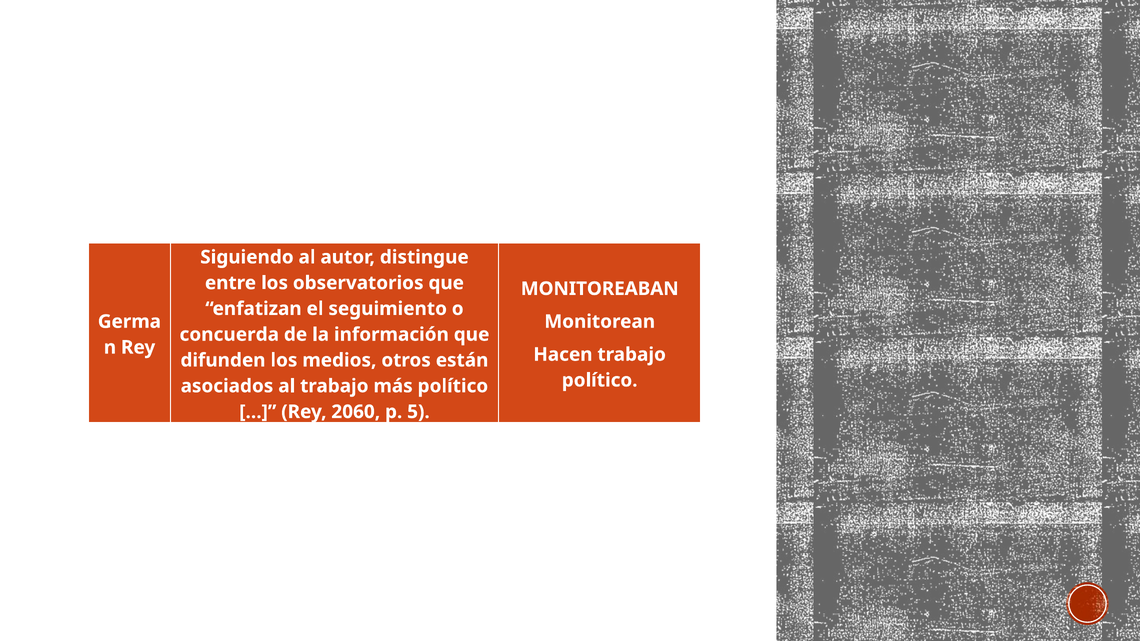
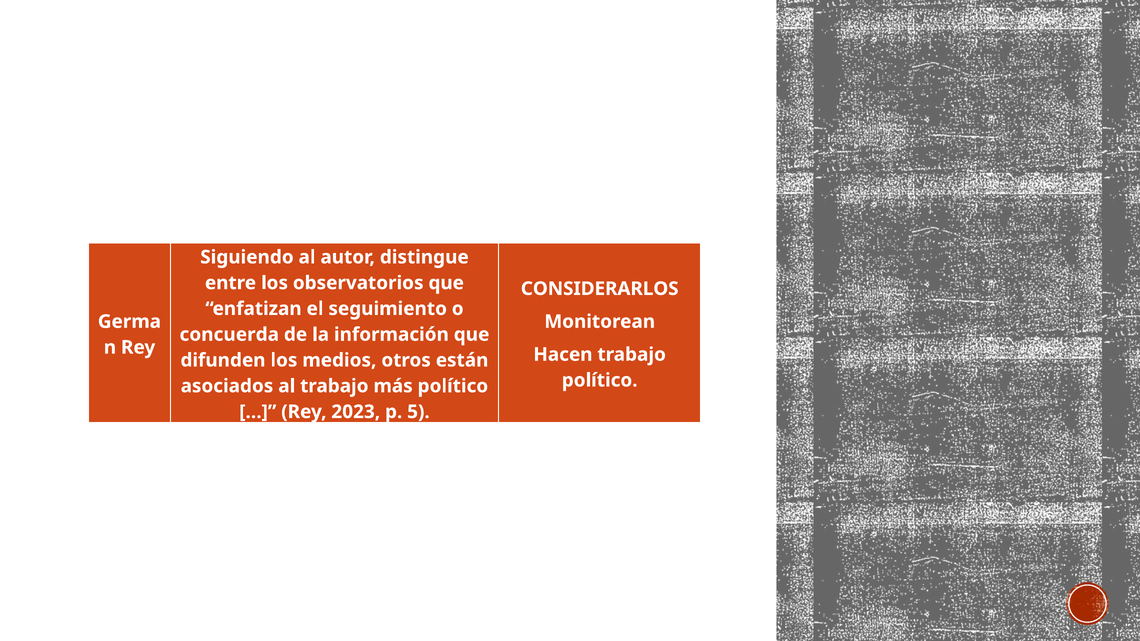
MONITOREABAN: MONITOREABAN -> CONSIDERARLOS (600, 289)
2060: 2060 -> 2023 (356, 412)
